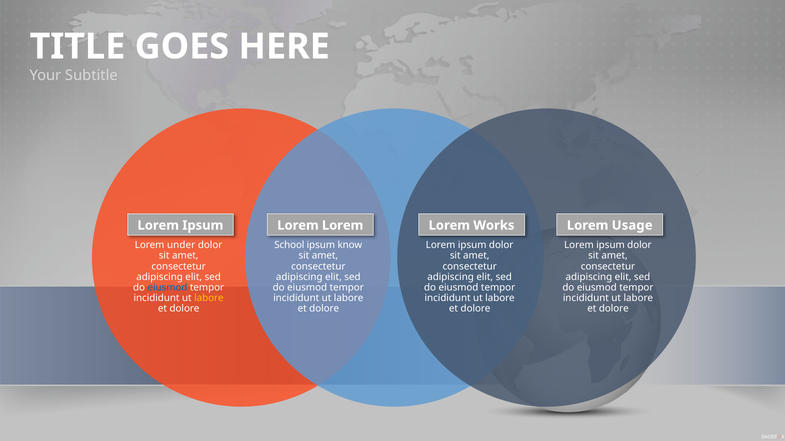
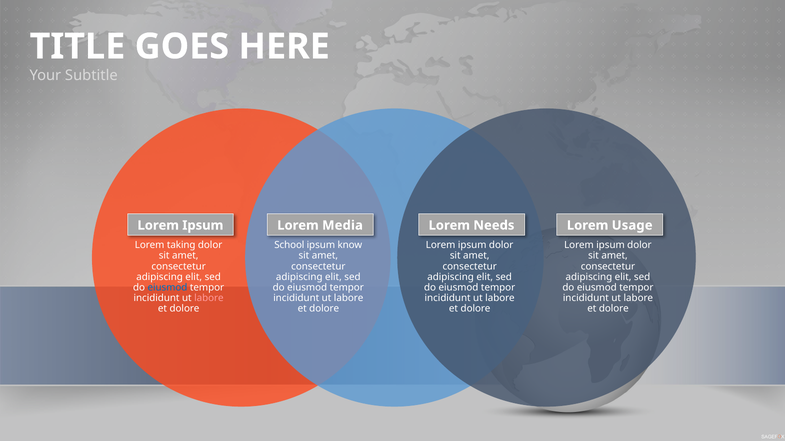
Lorem: Lorem -> Media (342, 226)
Works: Works -> Needs (494, 226)
under: under -> taking (181, 245)
labore colour: yellow -> pink (209, 298)
